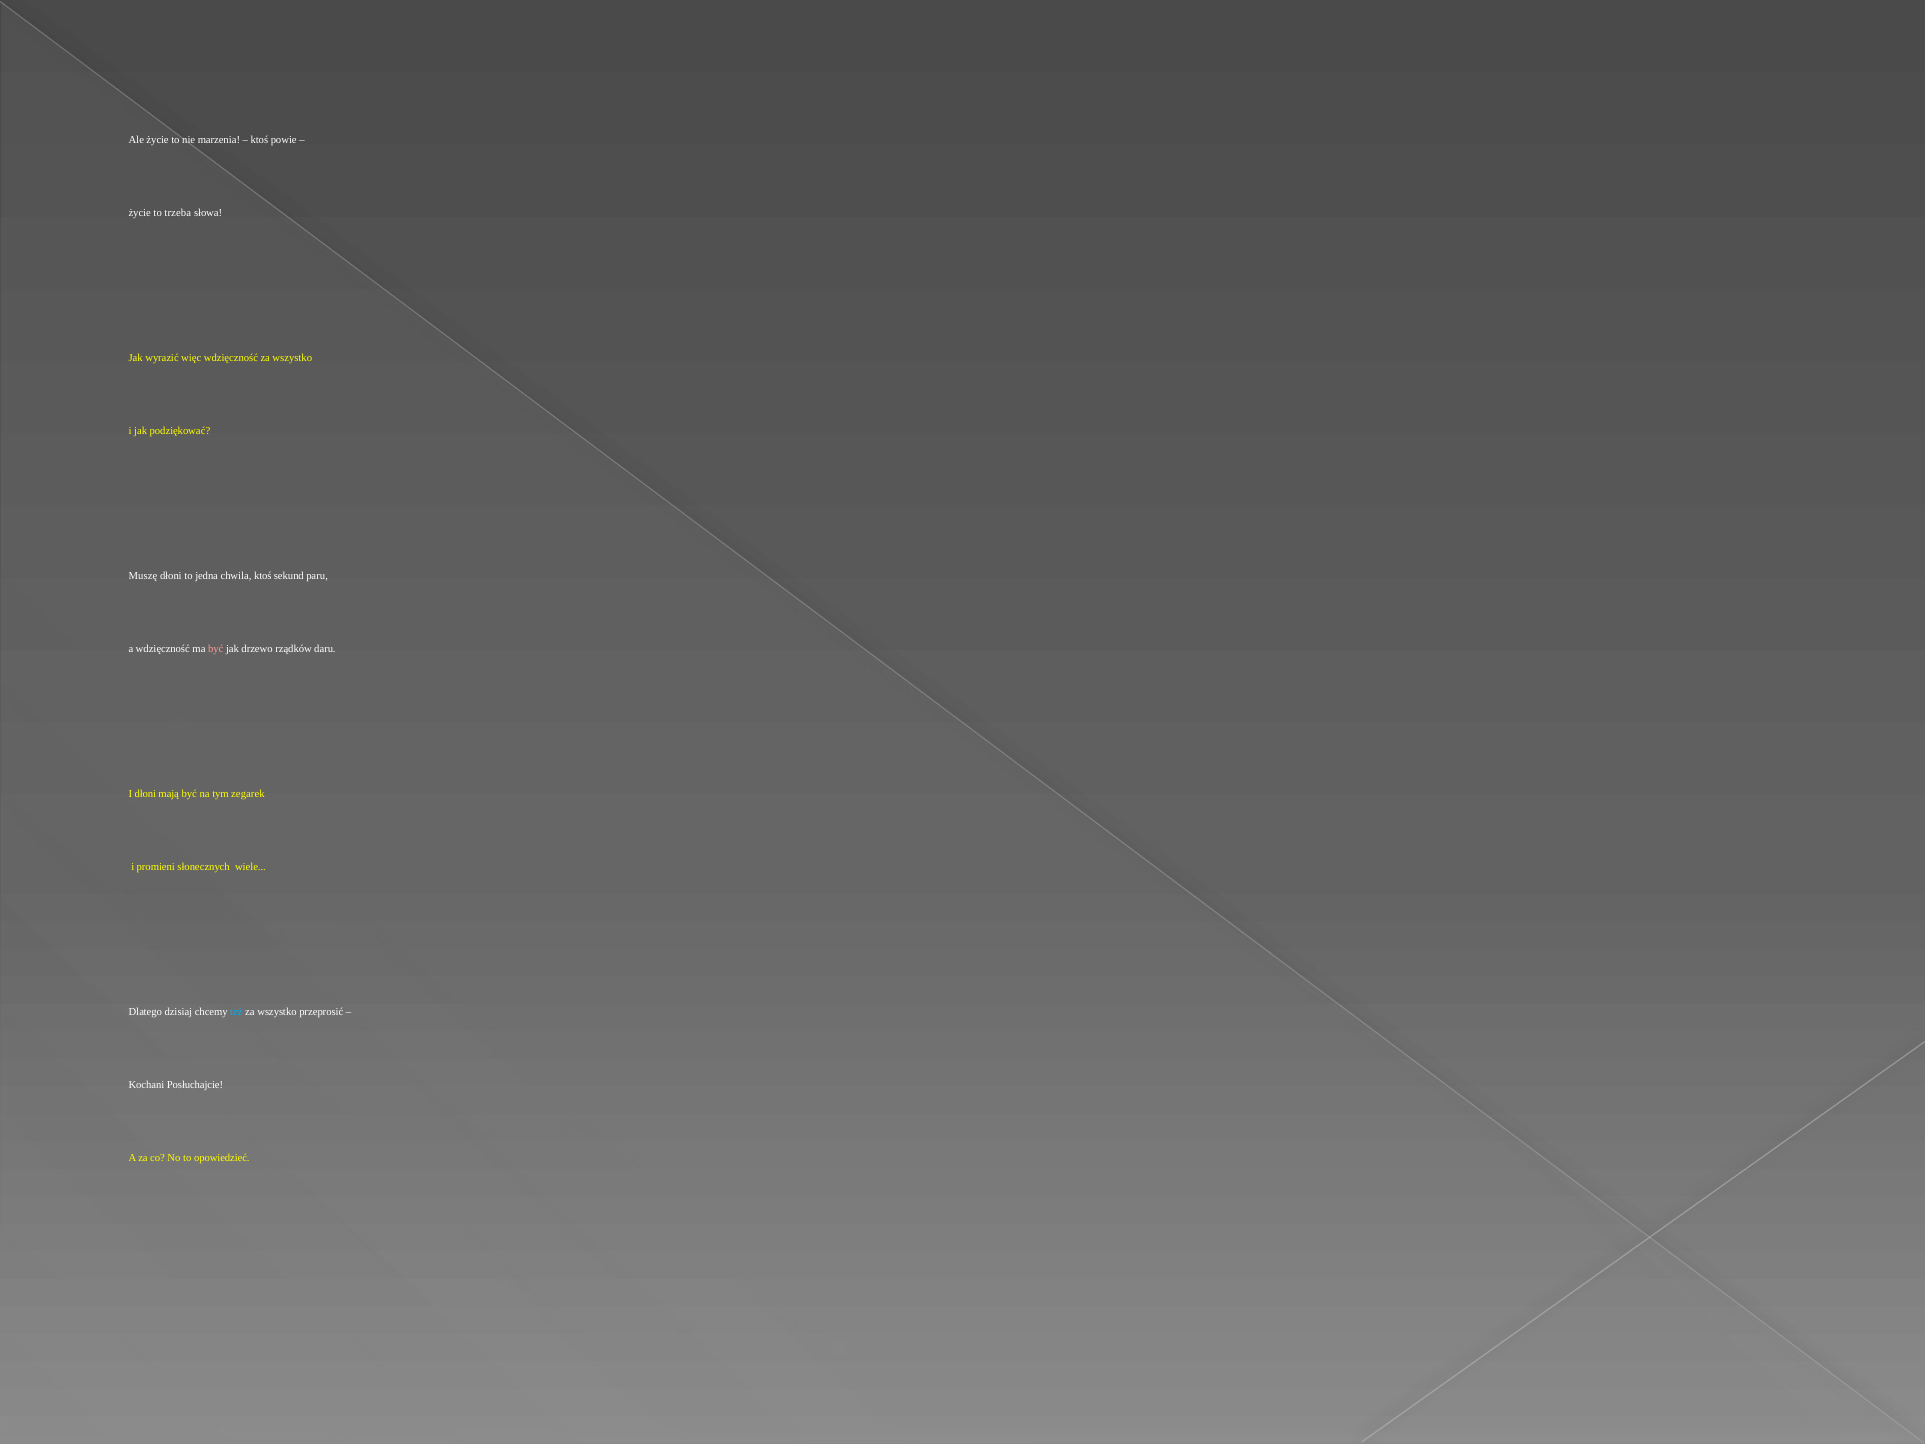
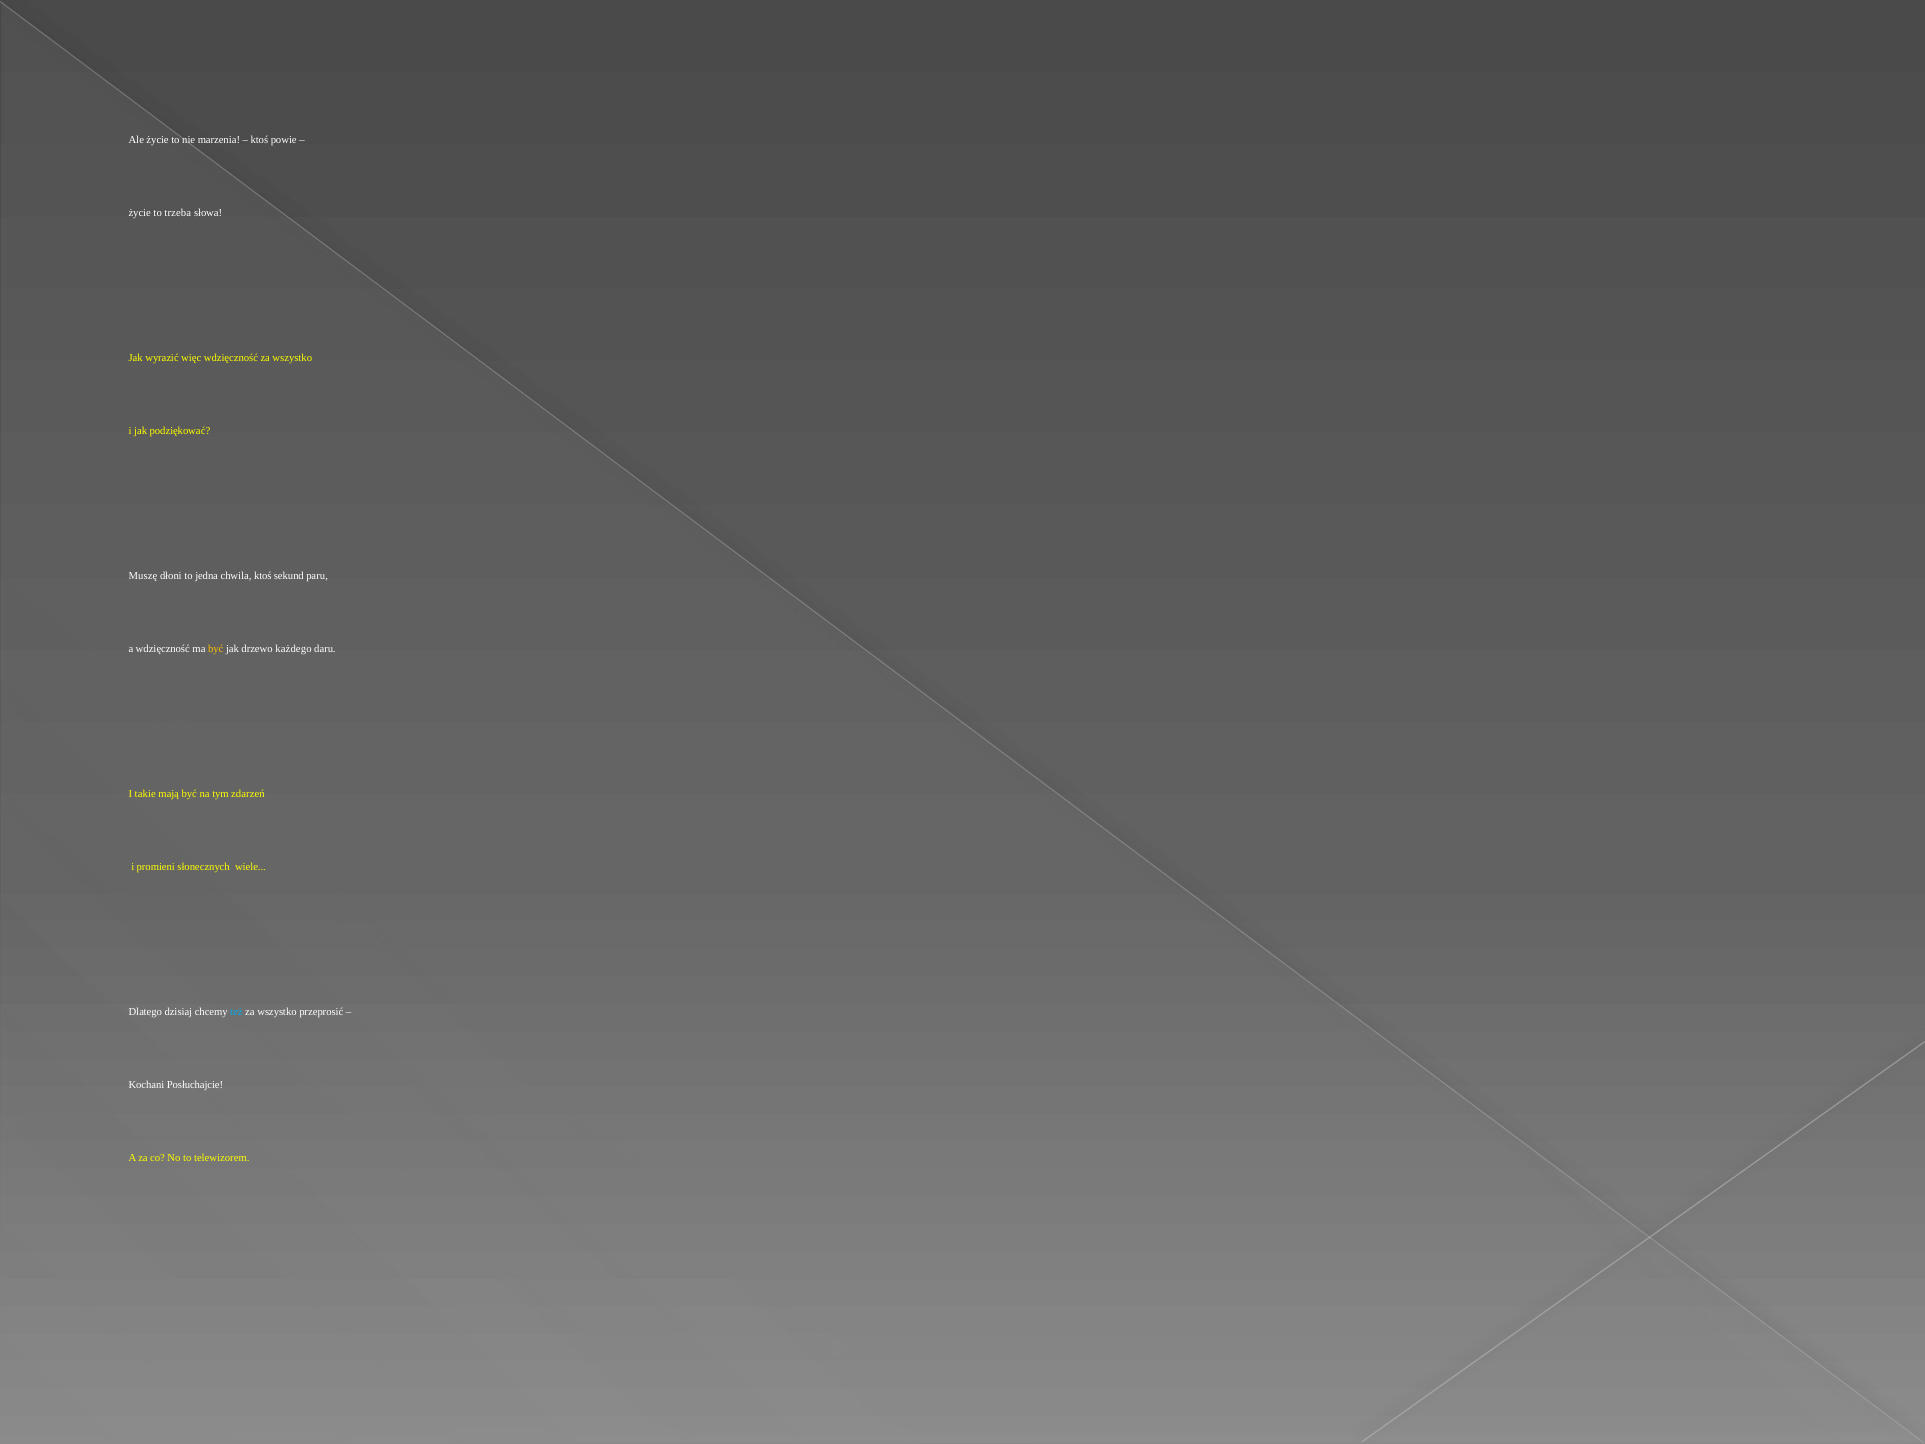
być colour: pink -> yellow (216, 649)
rządków: rządków -> każdego (294, 649)
I dłoni: dłoni -> takie (145, 794)
zegarek: zegarek -> zdarzeń (248, 794)
opowiedzieć: opowiedzieć -> telewizorem (222, 1157)
